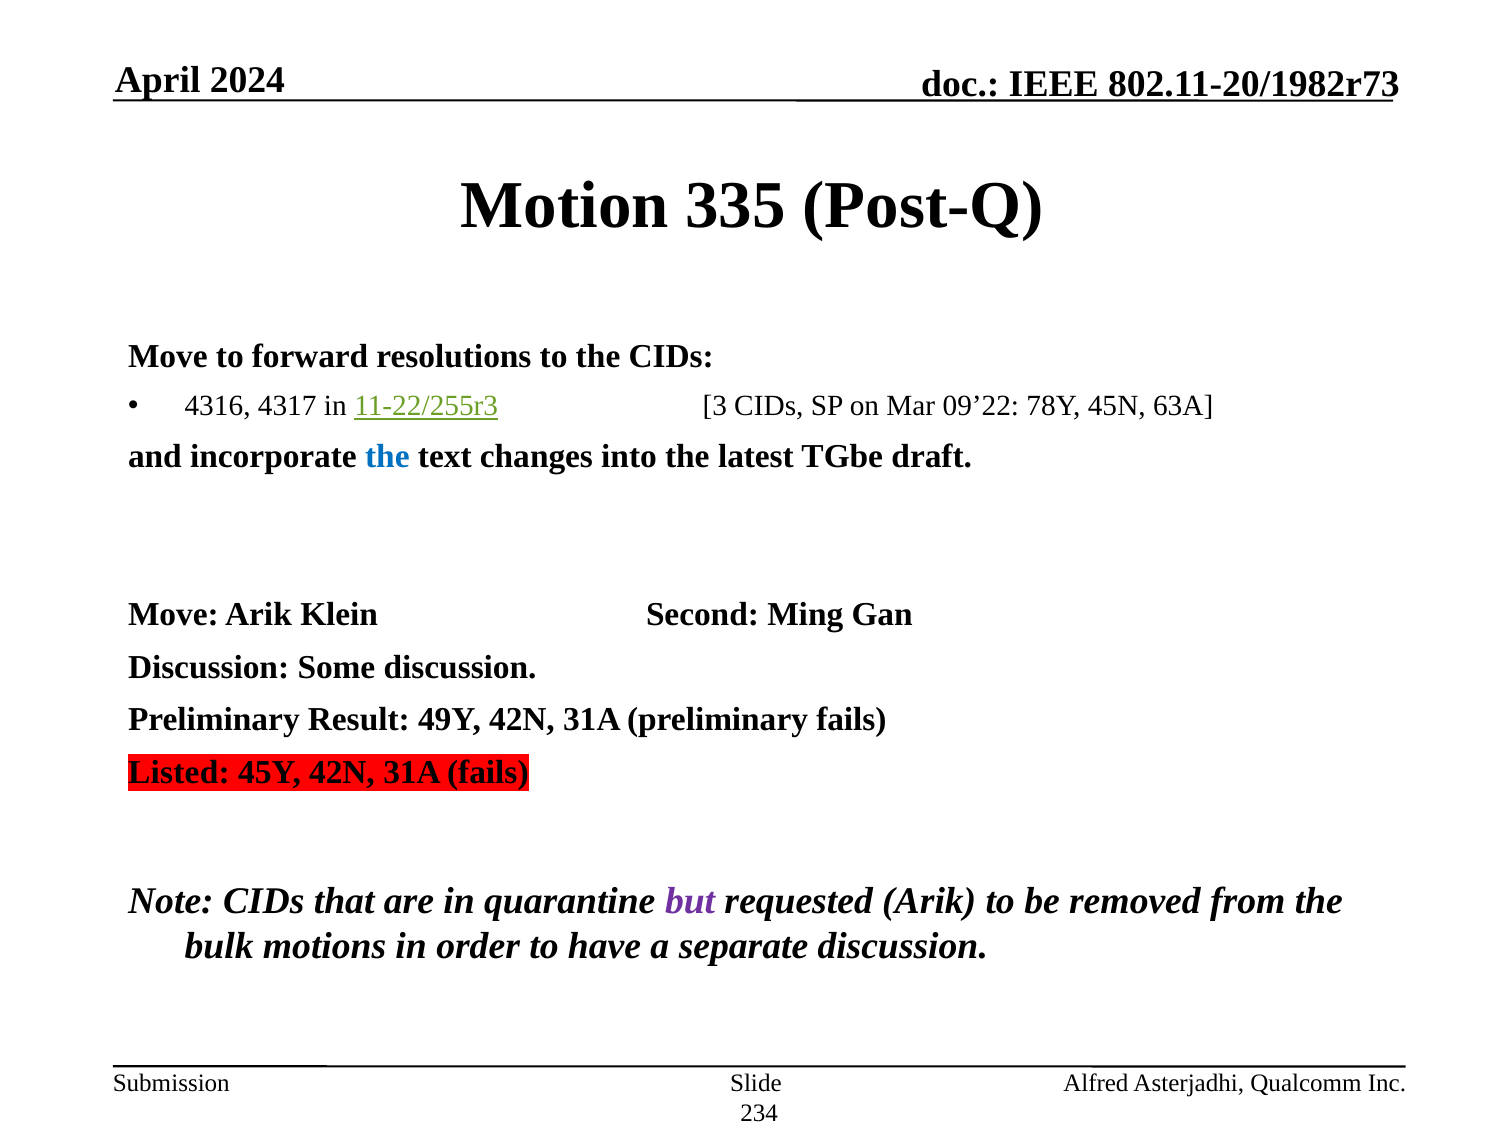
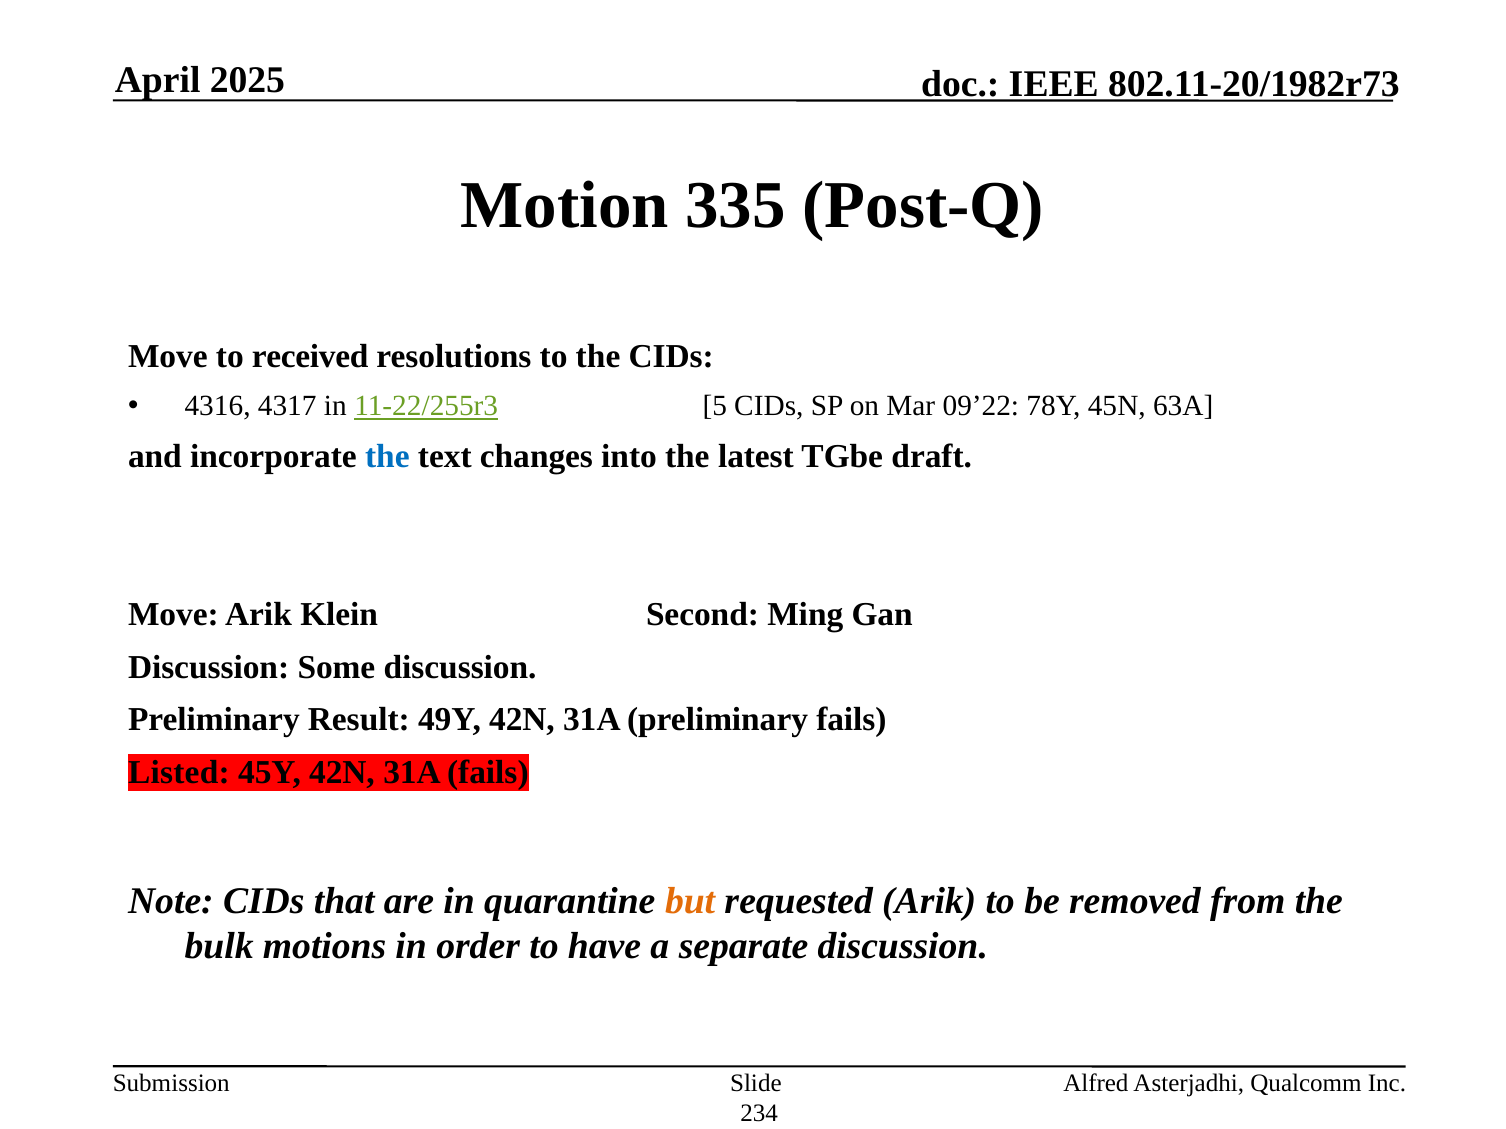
2024: 2024 -> 2025 (247, 80)
forward: forward -> received (310, 356)
3: 3 -> 5 (715, 406)
but colour: purple -> orange (690, 901)
